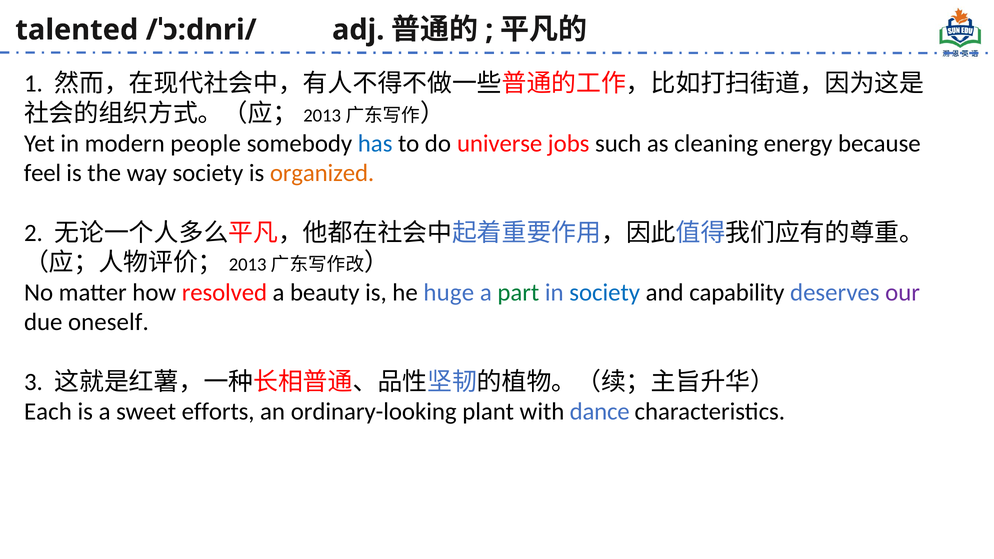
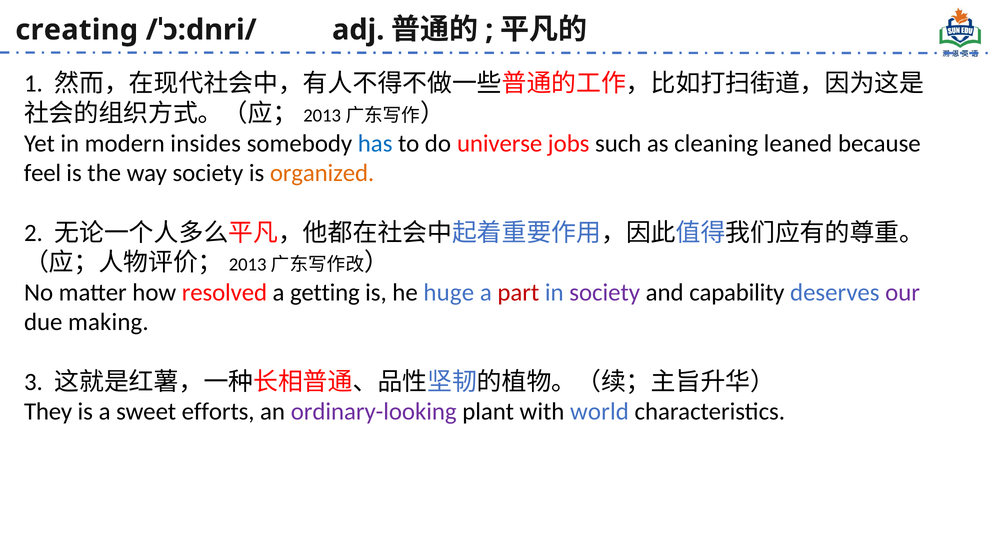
talented: talented -> creating (77, 30)
people: people -> insides (206, 143)
energy: energy -> leaned (798, 143)
beauty: beauty -> getting (325, 293)
part colour: green -> red (518, 293)
society colour: blue -> purple (605, 293)
oneself: oneself -> making (108, 322)
Each: Each -> They (48, 412)
ordinary-looking colour: black -> purple (374, 412)
dance: dance -> world (599, 412)
